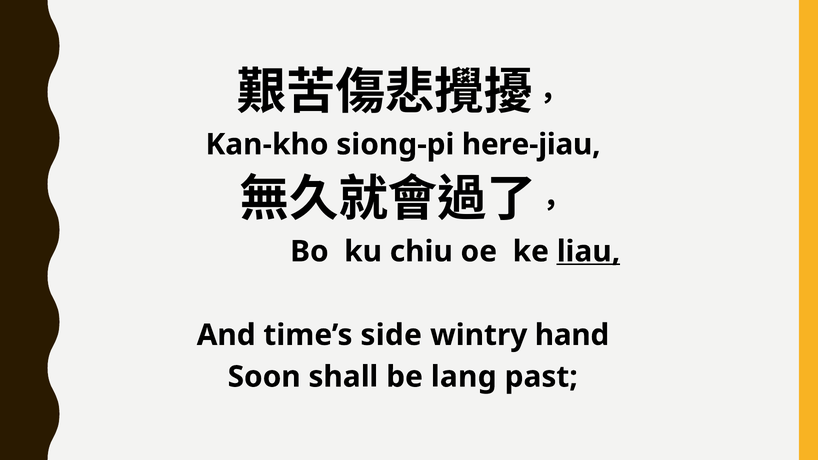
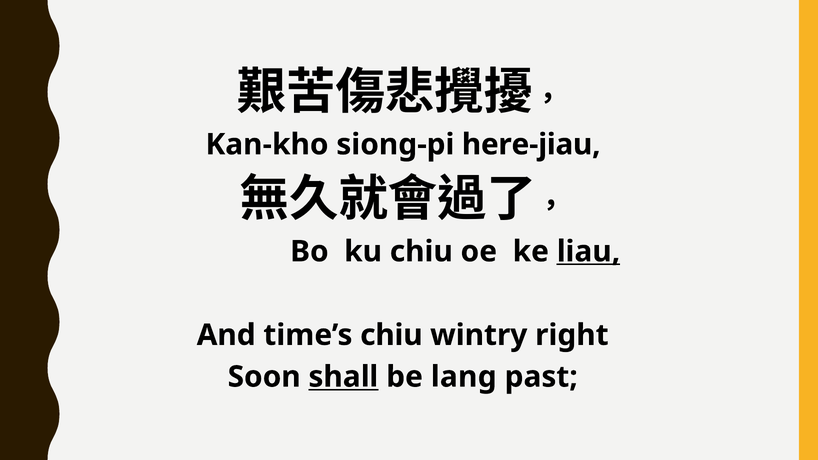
time’s side: side -> chiu (391, 335)
hand: hand -> right (572, 335)
shall underline: none -> present (343, 377)
